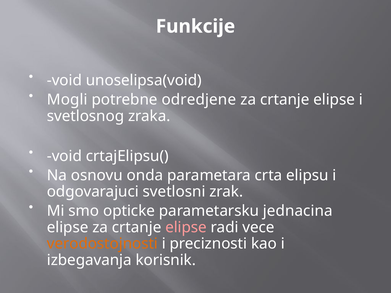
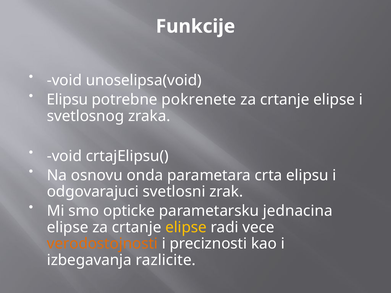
Mogli: Mogli -> Elipsu (67, 100)
odredjene: odredjene -> pokrenete (199, 100)
elipse colour: pink -> yellow (186, 227)
korisnik: korisnik -> razlicite (166, 260)
